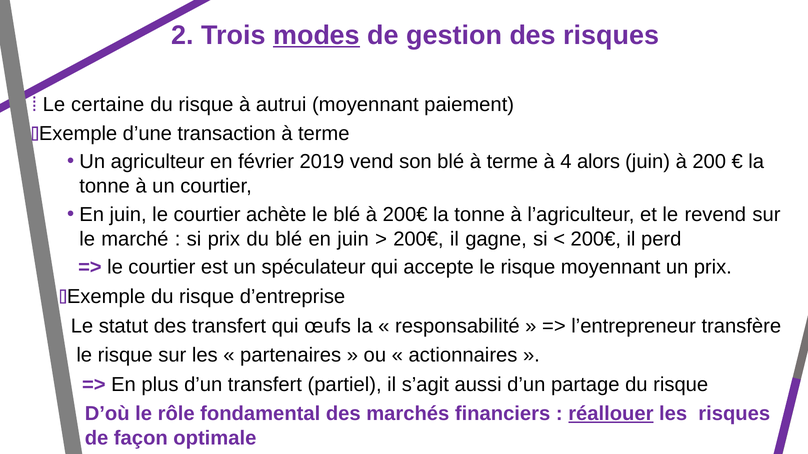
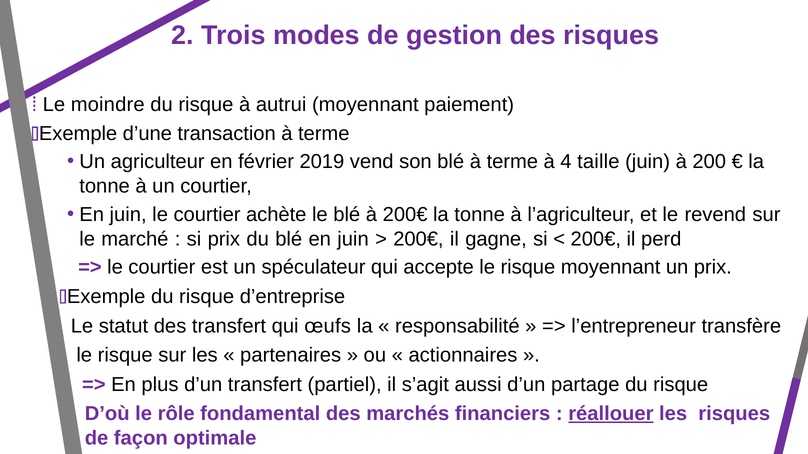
modes underline: present -> none (317, 35)
certaine: certaine -> moindre (108, 105)
alors: alors -> taille (598, 162)
